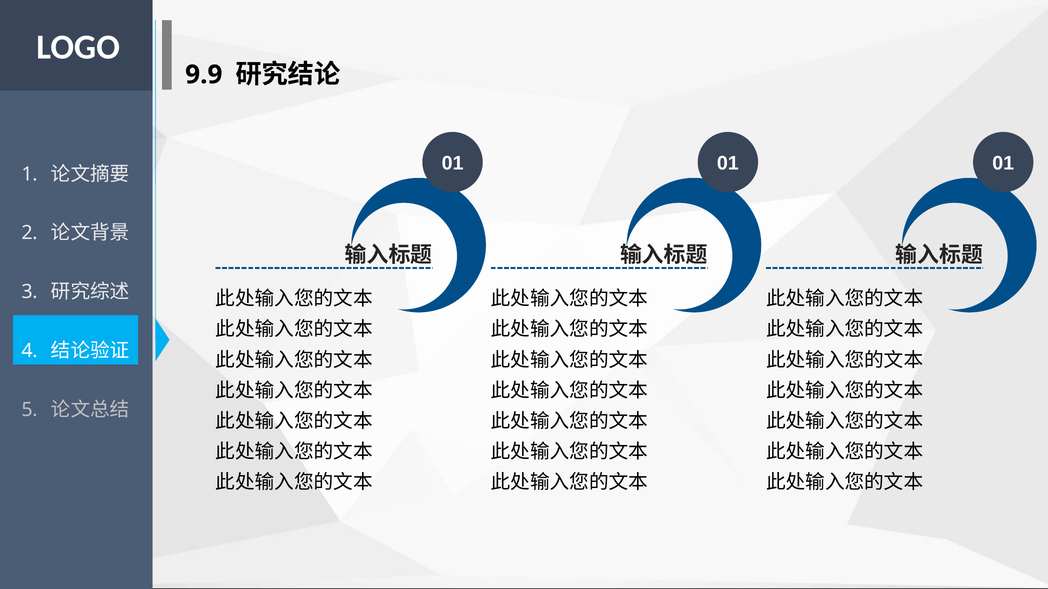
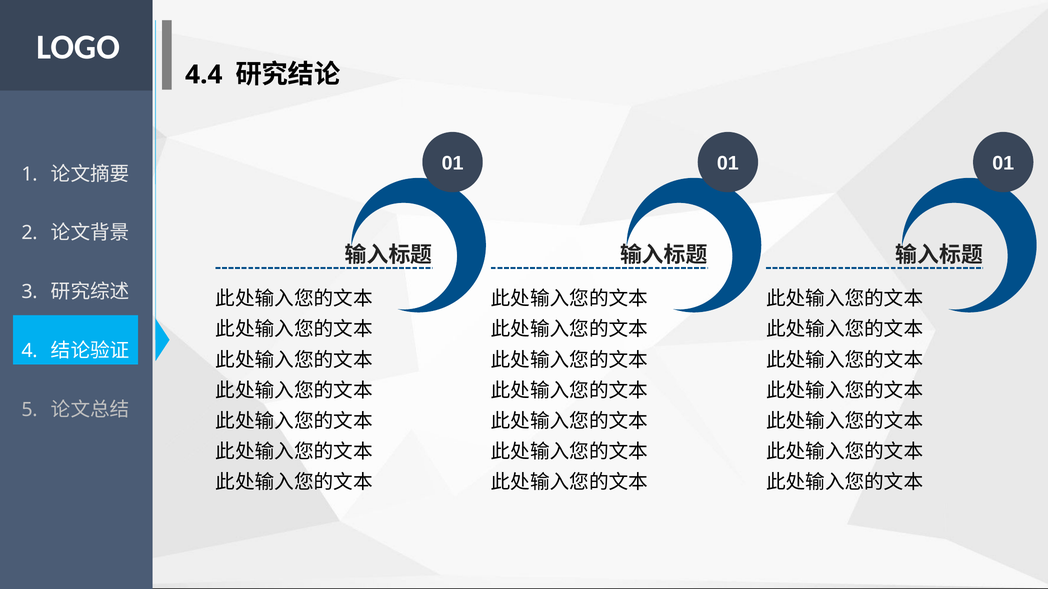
9.9: 9.9 -> 4.4 (204, 75)
